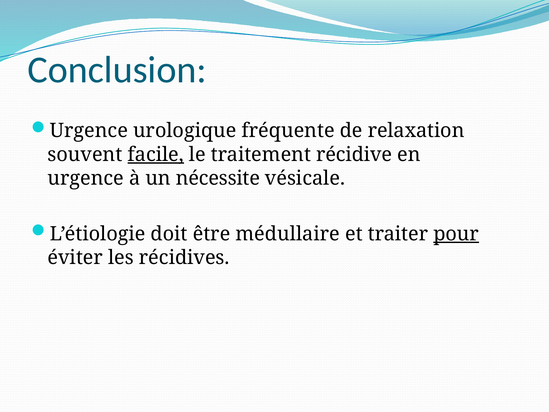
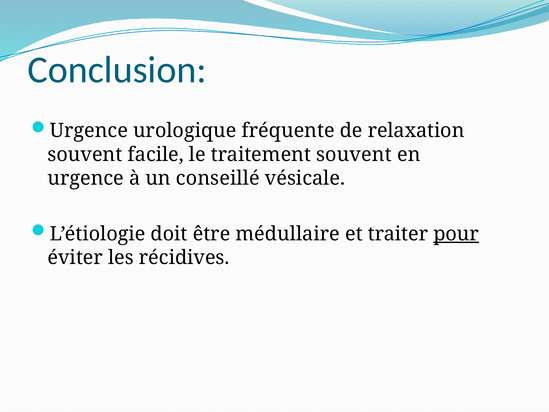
facile underline: present -> none (156, 154)
traitement récidive: récidive -> souvent (354, 154)
nécessite: nécessite -> conseillé (218, 178)
